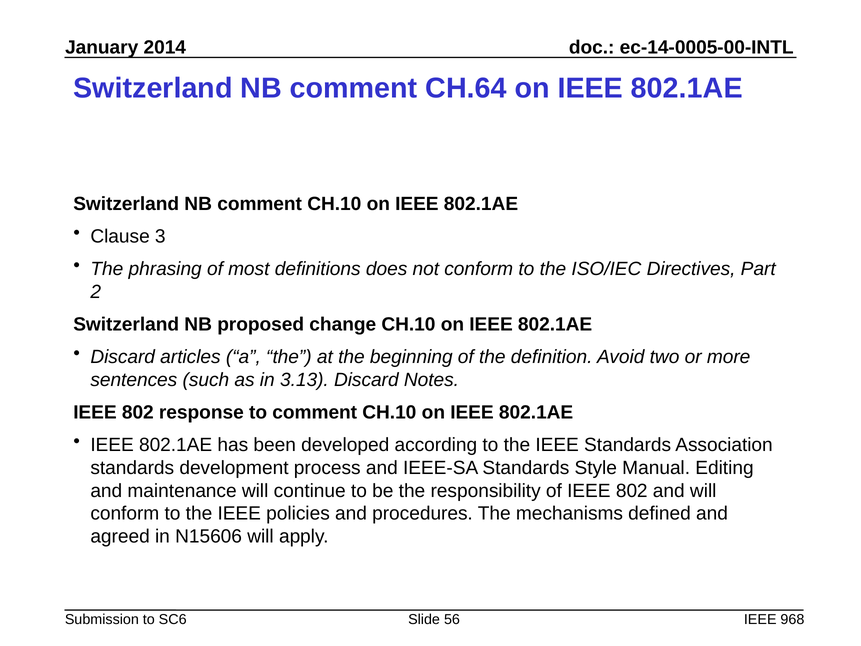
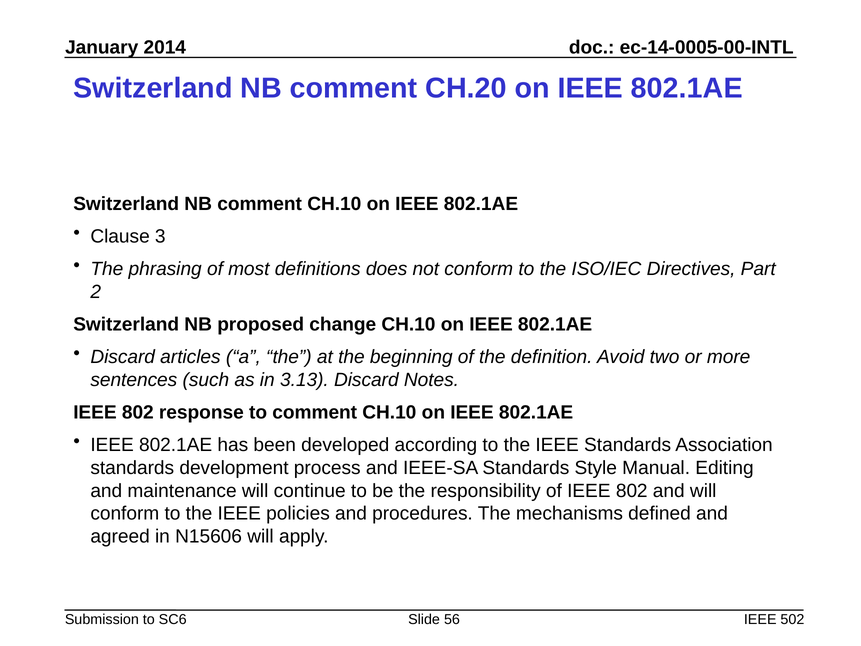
CH.64: CH.64 -> CH.20 (466, 88)
968: 968 -> 502 (792, 619)
